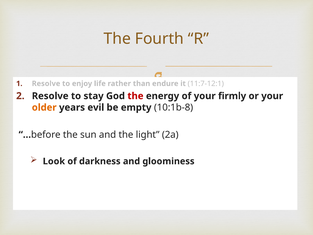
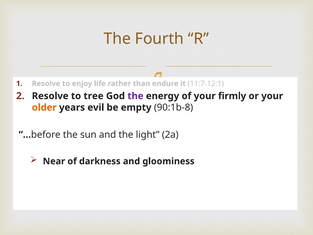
stay: stay -> tree (94, 96)
the colour: red -> purple (135, 96)
10:1b-8: 10:1b-8 -> 90:1b-8 (174, 107)
Look: Look -> Near (54, 161)
